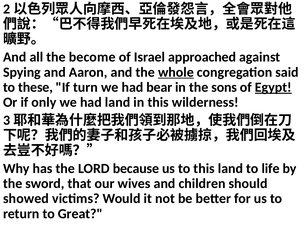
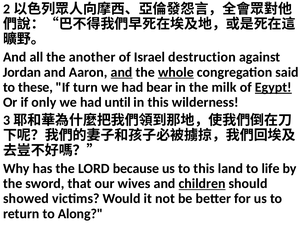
become: become -> another (92, 57)
approached: approached -> destruction (202, 57)
Spying: Spying -> Jordan (22, 72)
and underline: none -> present (122, 72)
sons: sons -> milk (224, 87)
had land: land -> until (118, 102)
children underline: none -> present (202, 184)
Great: Great -> Along (80, 214)
